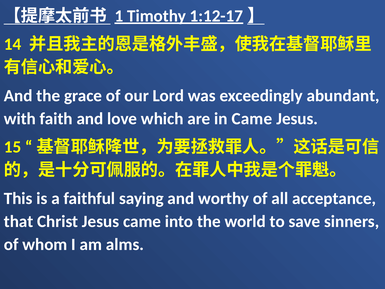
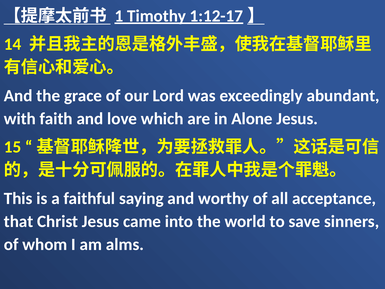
in Came: Came -> Alone (252, 119)
